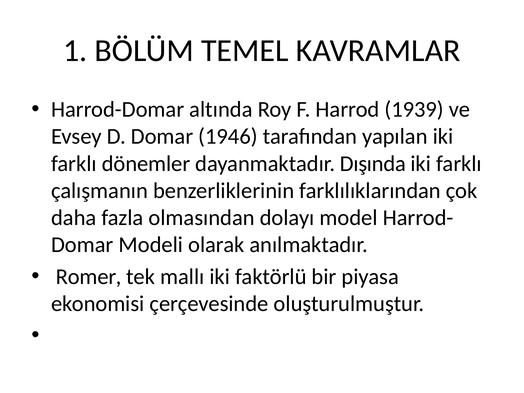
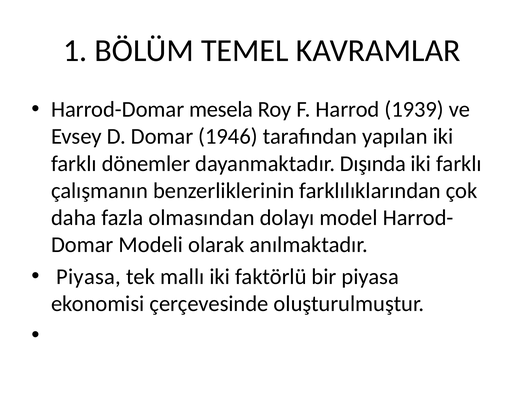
altında: altında -> mesela (221, 109)
Romer: Romer -> Piyasa (89, 277)
